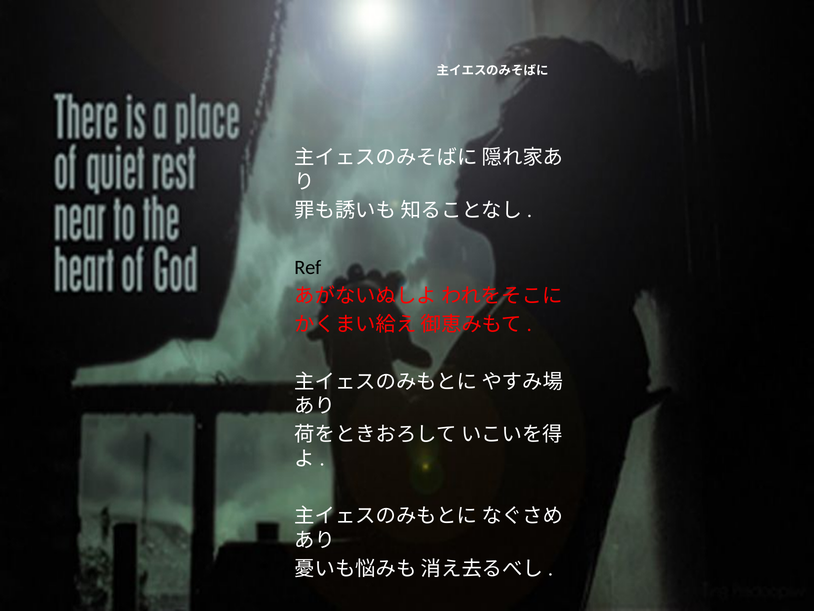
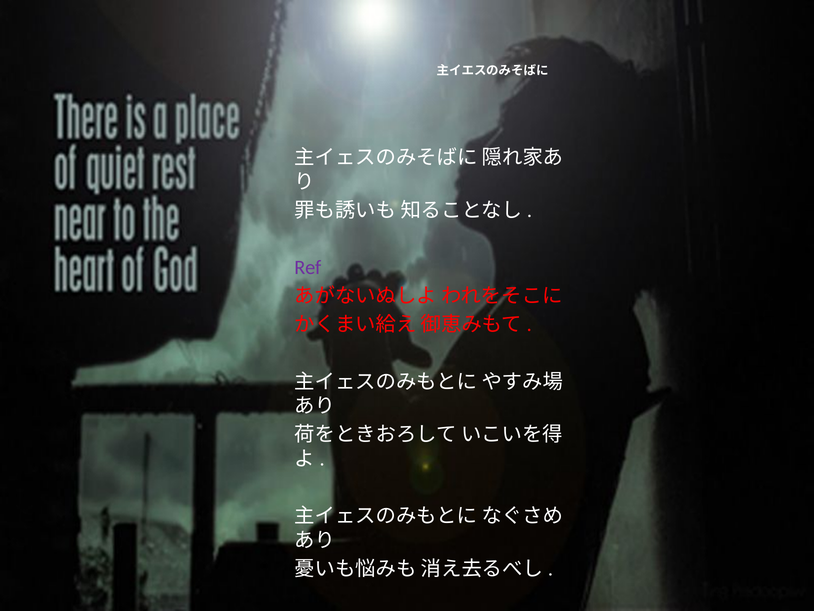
Ref colour: black -> purple (308, 268)
